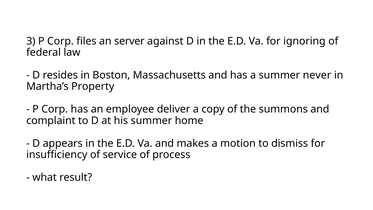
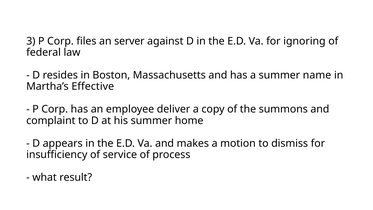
never: never -> name (317, 75)
Property: Property -> Effective (93, 86)
